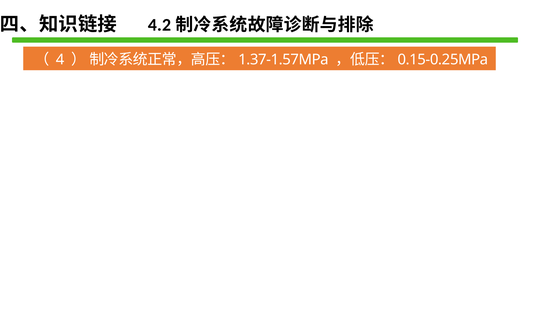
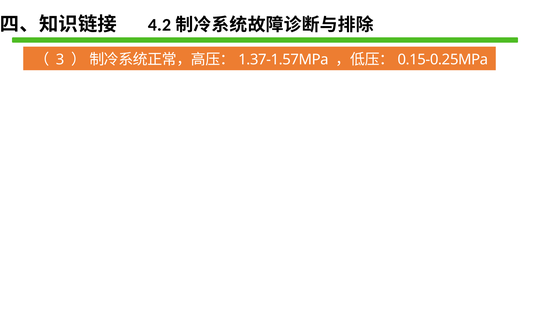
4: 4 -> 3 (60, 60)
